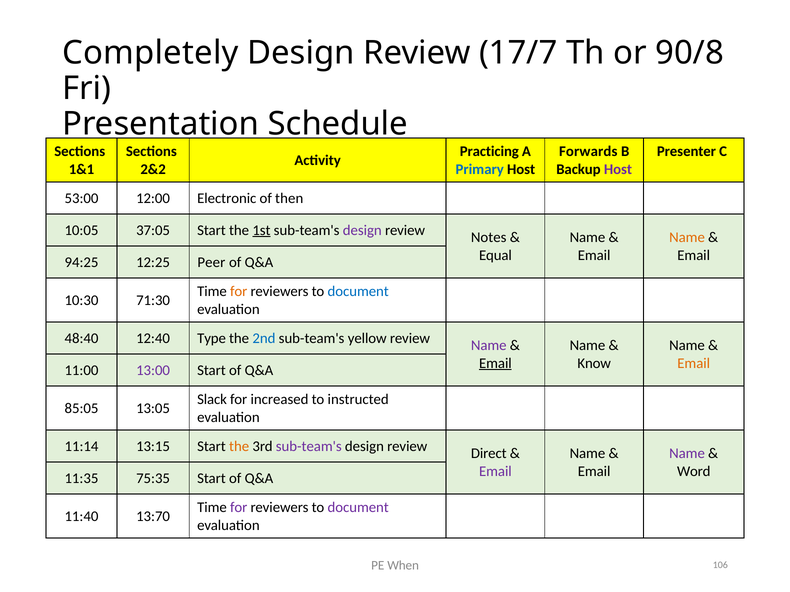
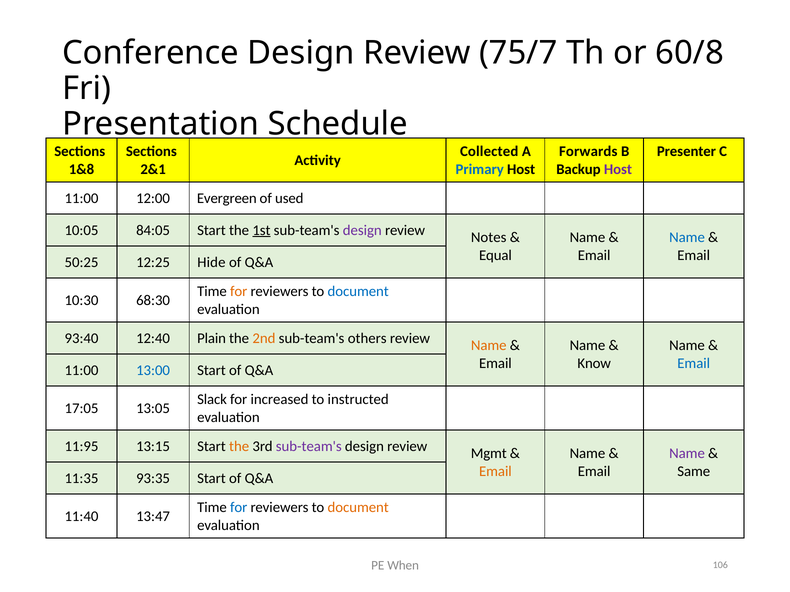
Completely: Completely -> Conference (151, 53)
17/7: 17/7 -> 75/7 (518, 53)
90/8: 90/8 -> 60/8 (690, 53)
Practicing: Practicing -> Collected (489, 151)
1&1: 1&1 -> 1&8 (81, 169)
2&2: 2&2 -> 2&1 (153, 169)
53:00: 53:00 -> 11:00 (81, 198)
Electronic: Electronic -> Evergreen (227, 198)
then: then -> used (289, 198)
37:05: 37:05 -> 84:05 (153, 230)
Name colour: orange -> blue (687, 237)
94:25: 94:25 -> 50:25 (81, 263)
Peer: Peer -> Hide (211, 263)
71:30: 71:30 -> 68:30 (153, 301)
48:40: 48:40 -> 93:40 (81, 339)
Type: Type -> Plain (212, 339)
2nd colour: blue -> orange (264, 339)
yellow: yellow -> others (367, 339)
Name colour: purple -> orange (489, 346)
Email underline: present -> none (495, 364)
Email colour: orange -> blue (694, 364)
13:00 colour: purple -> blue (153, 371)
85:05: 85:05 -> 17:05 (81, 409)
11:14: 11:14 -> 11:95 (81, 447)
Direct: Direct -> Mgmt (489, 454)
Email colour: purple -> orange (495, 472)
Word: Word -> Same (694, 472)
75:35: 75:35 -> 93:35 (153, 479)
for colour: purple -> blue (239, 508)
document colour: purple -> orange (358, 508)
13:70: 13:70 -> 13:47 (153, 517)
